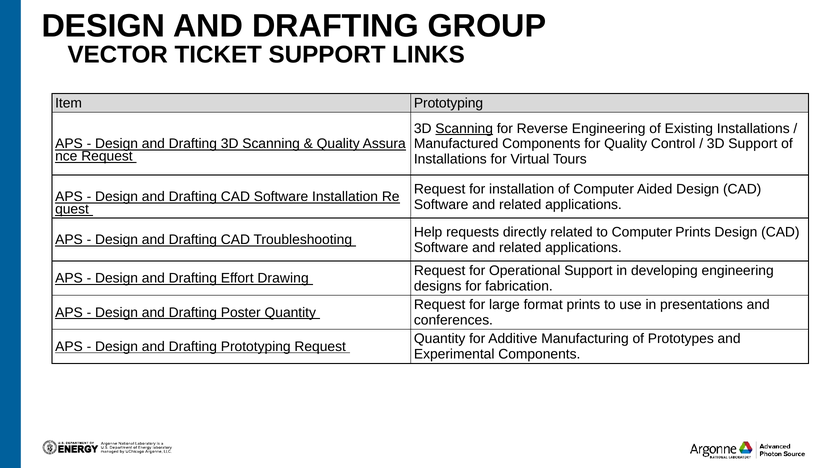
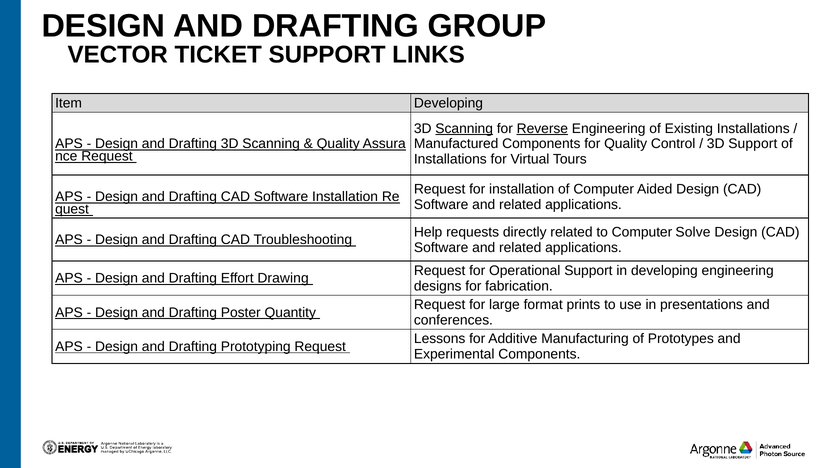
Item Prototyping: Prototyping -> Developing (449, 103)
Reverse underline: none -> present (542, 128)
Computer Prints: Prints -> Solve (693, 232)
Quantity: Quantity -> Lessons (440, 338)
